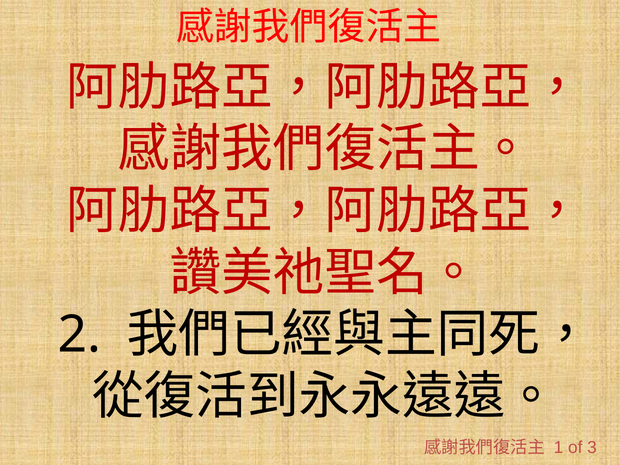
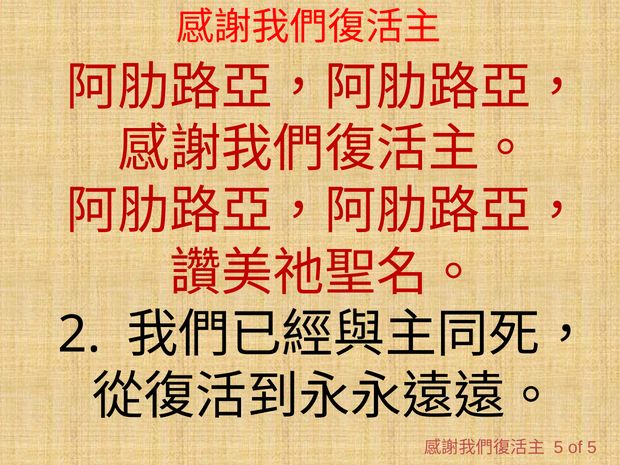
1: 1 -> 5 (559, 447)
of 3: 3 -> 5 (592, 447)
